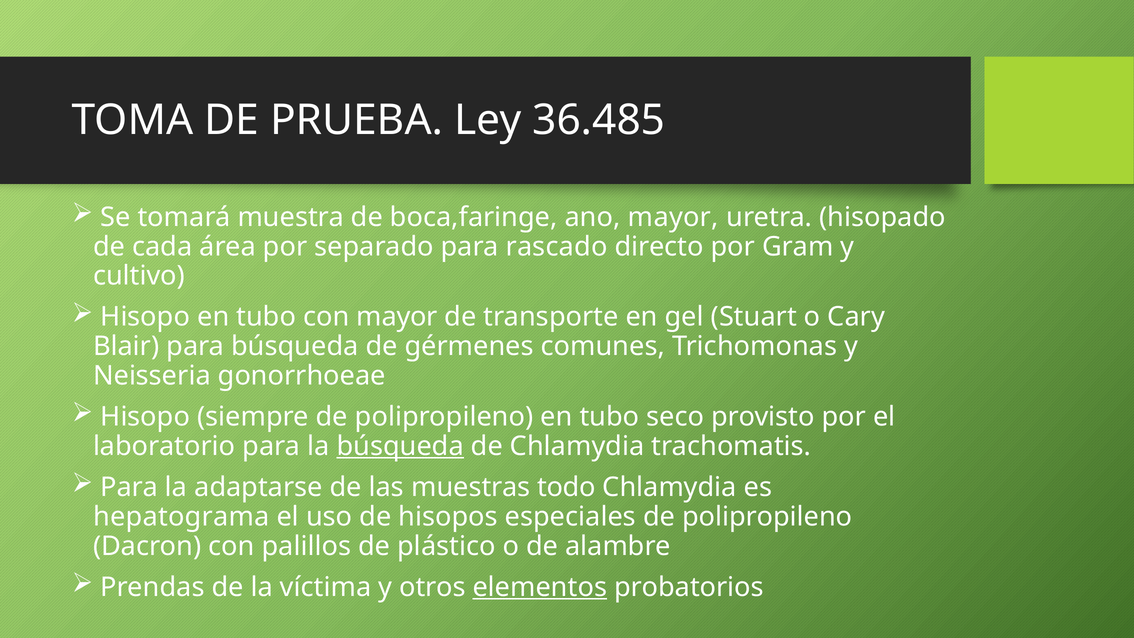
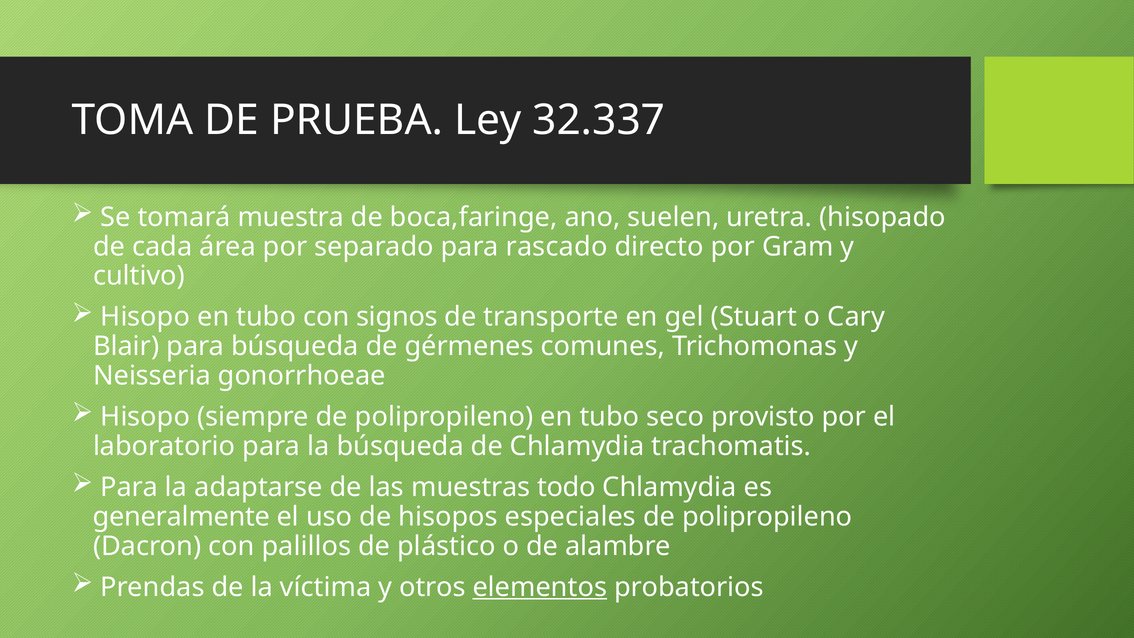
36.485: 36.485 -> 32.337 (599, 120)
ano mayor: mayor -> suelen (673, 217)
con mayor: mayor -> signos (397, 317)
búsqueda underline: present -> none (400, 446)
hepatograma: hepatograma -> generalmente (181, 517)
